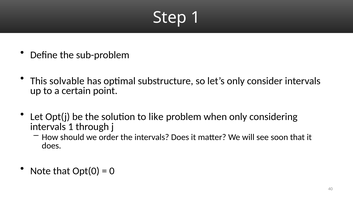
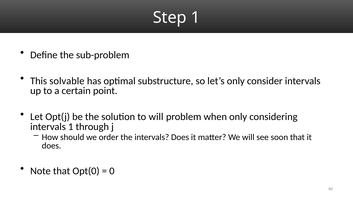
to like: like -> will (156, 117)
